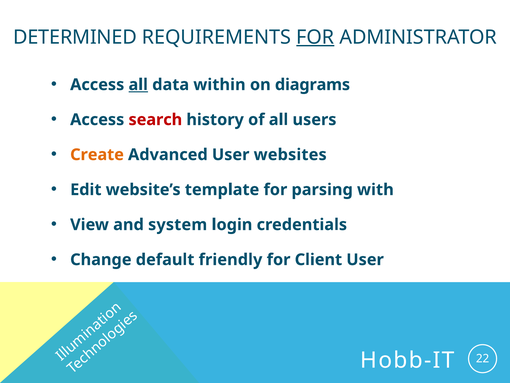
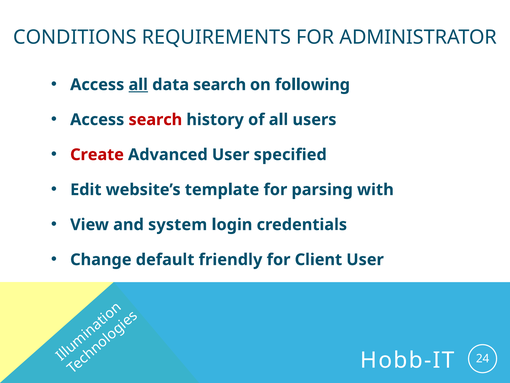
DETERMINED: DETERMINED -> CONDITIONS (75, 37)
FOR underline: present -> none (315, 37)
data within: within -> search (220, 85)
diagrams: diagrams -> following (312, 85)
Create colour: orange -> red (97, 155)
websites: websites -> specified (290, 155)
22: 22 -> 24 (483, 358)
